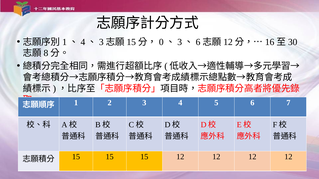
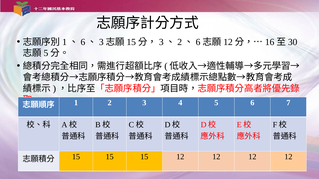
4: 4 -> 6 (83, 42)
0: 0 -> 3 (161, 42)
3: 3 -> 2 (180, 42)
8: 8 -> 5 (46, 53)
